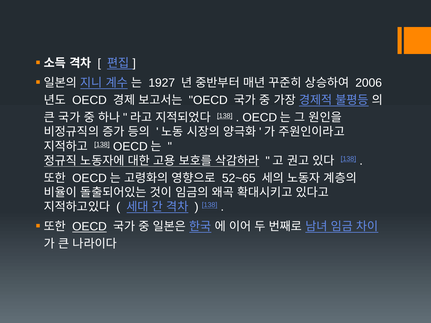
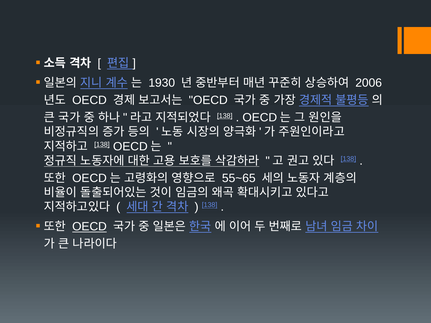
1927: 1927 -> 1930 (162, 83)
52~65: 52~65 -> 55~65 (239, 178)
